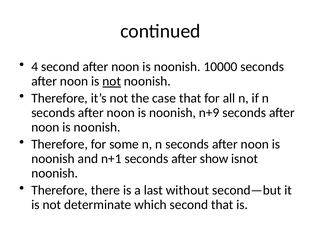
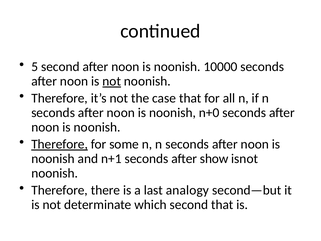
4: 4 -> 5 (35, 67)
n+9: n+9 -> n+0 (209, 113)
Therefore underline: none -> present (60, 144)
without: without -> analogy (187, 190)
